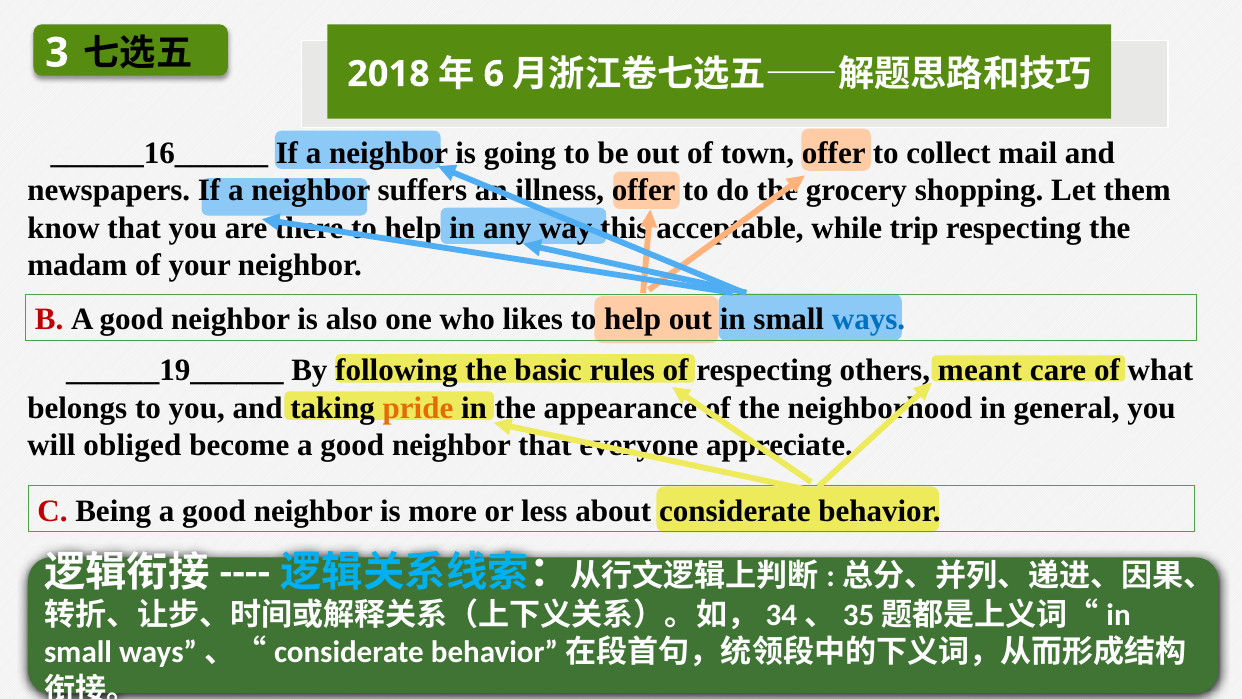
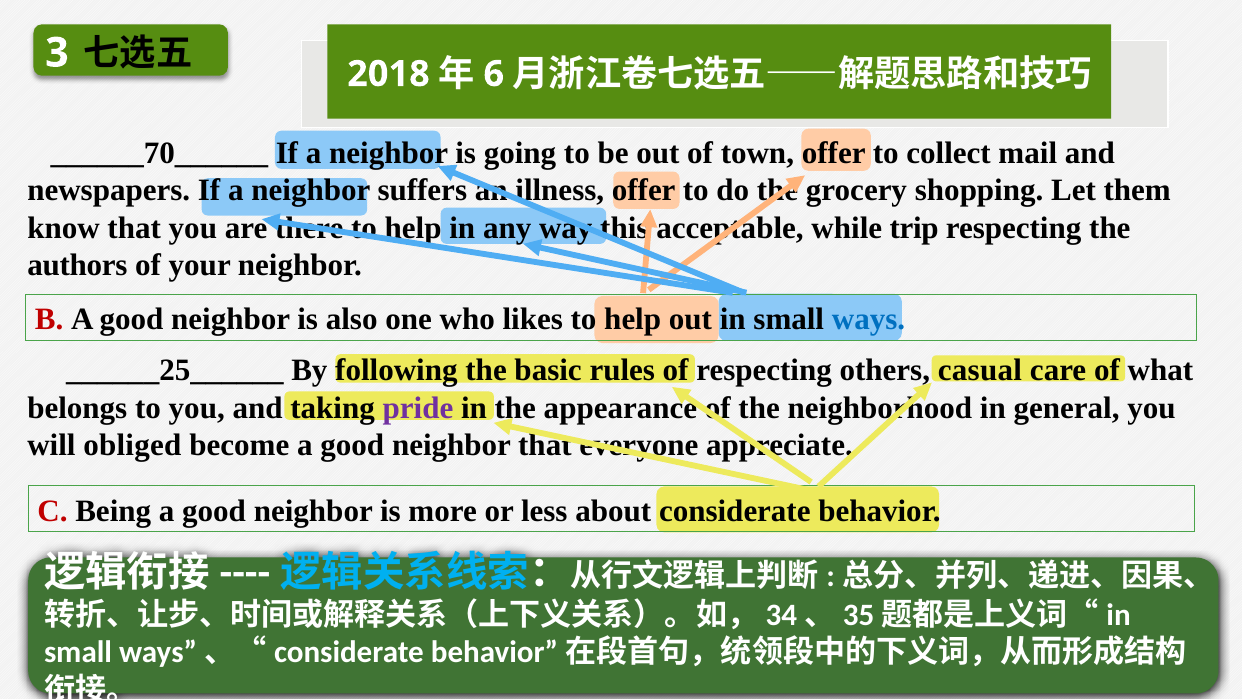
______16______: ______16______ -> ______70______ (159, 153)
madam: madam -> authors (77, 265)
______19______: ______19______ -> ______25______ (175, 371)
meant: meant -> casual (980, 371)
pride colour: orange -> purple (418, 408)
